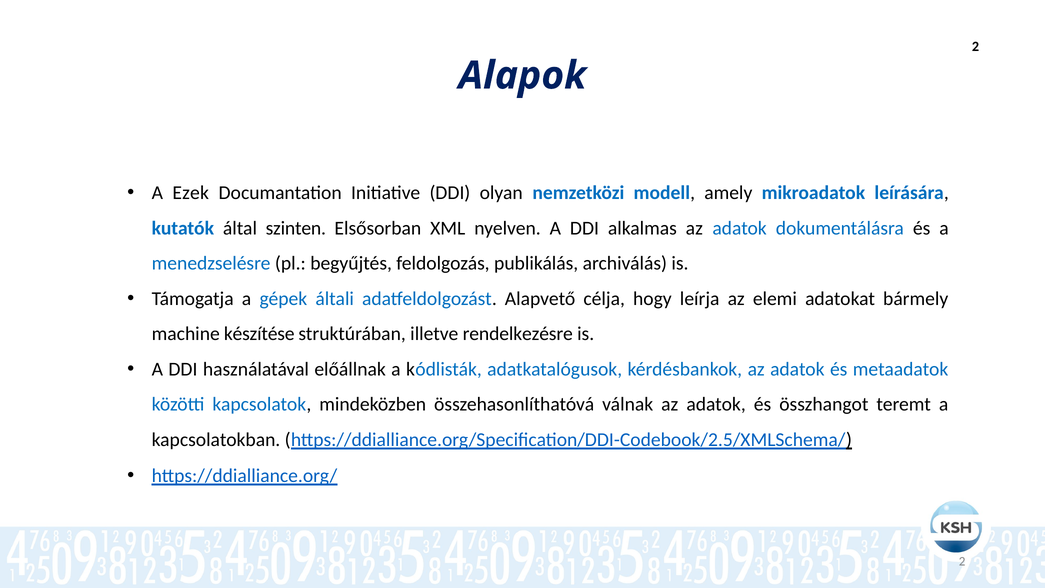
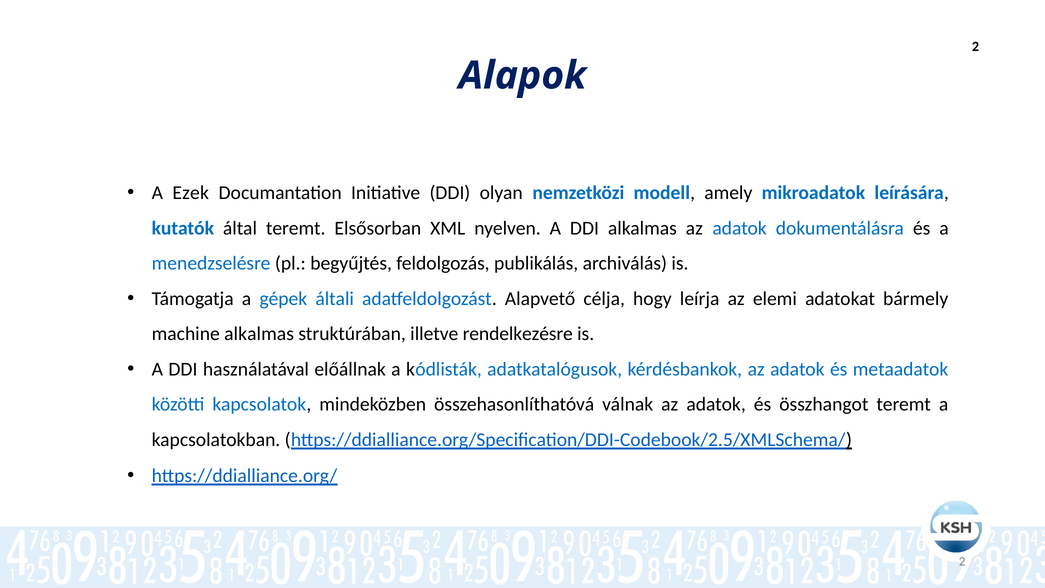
által szinten: szinten -> teremt (296, 228)
machine készítése: készítése -> alkalmas (259, 334)
